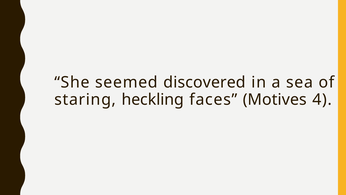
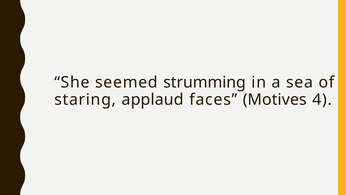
discovered: discovered -> strumming (205, 82)
heckling: heckling -> applaud (153, 99)
